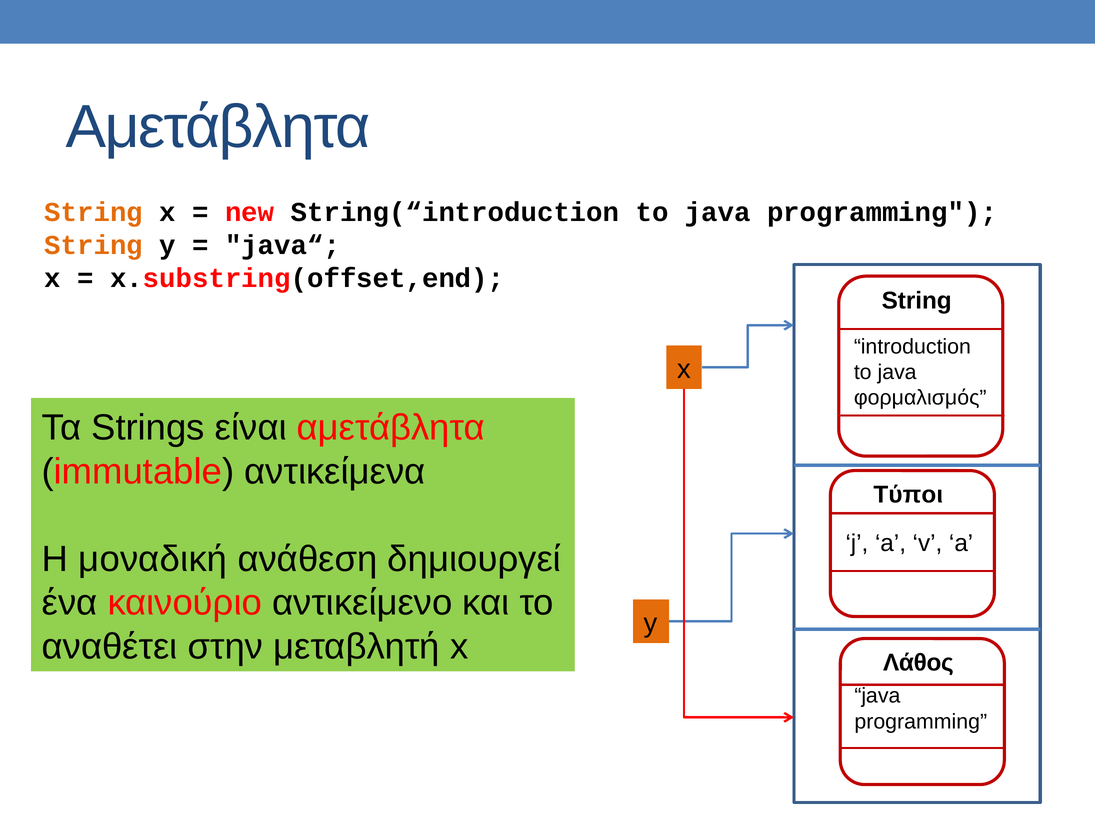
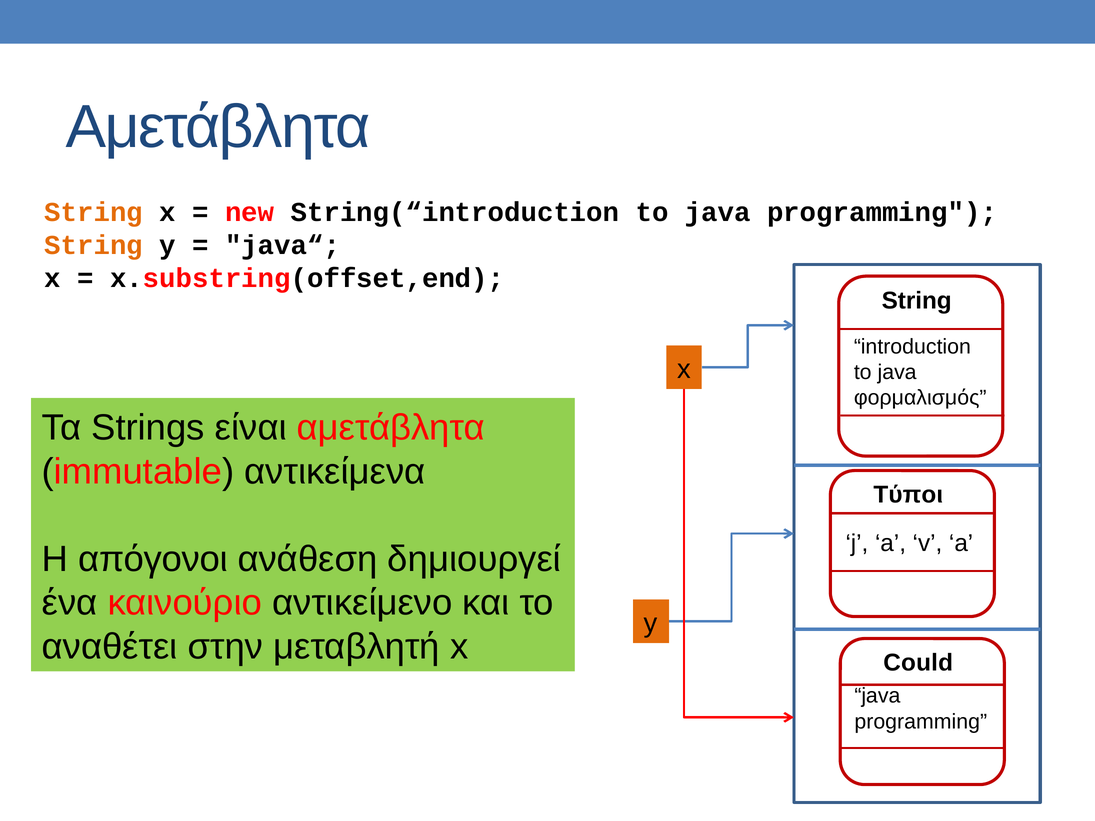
μοναδική: μοναδική -> απόγονοι (153, 559)
Λάθος: Λάθος -> Could (918, 663)
